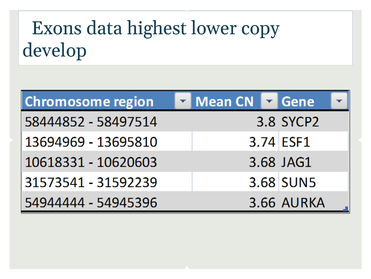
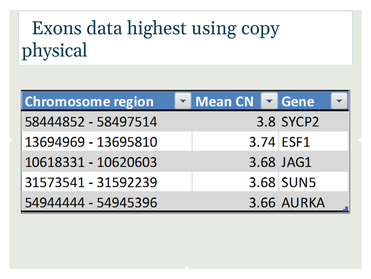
lower: lower -> using (214, 28)
develop: develop -> physical (55, 50)
